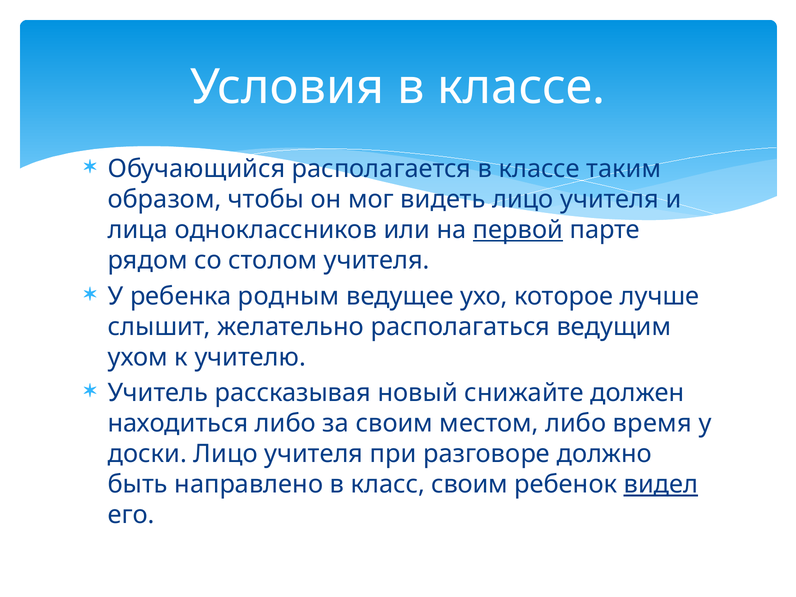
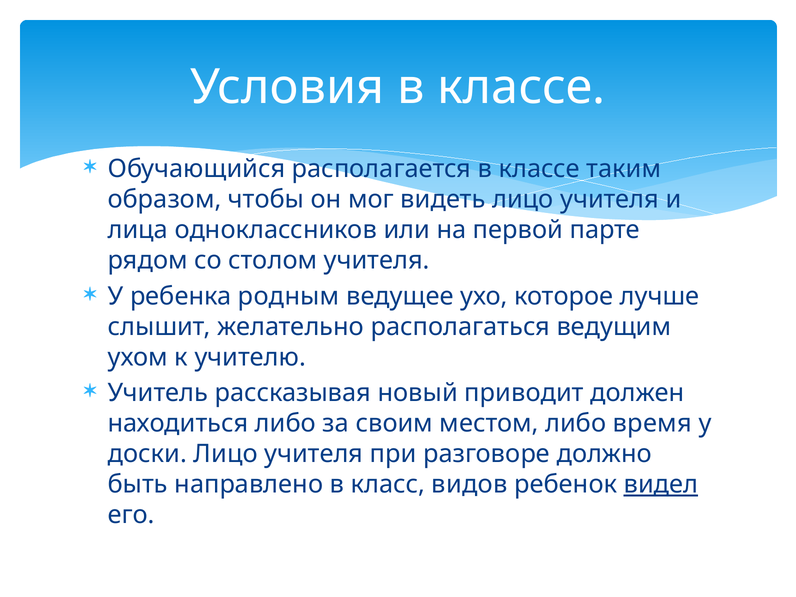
первой underline: present -> none (518, 230)
снижайте: снижайте -> приводит (524, 393)
класс своим: своим -> видов (469, 485)
